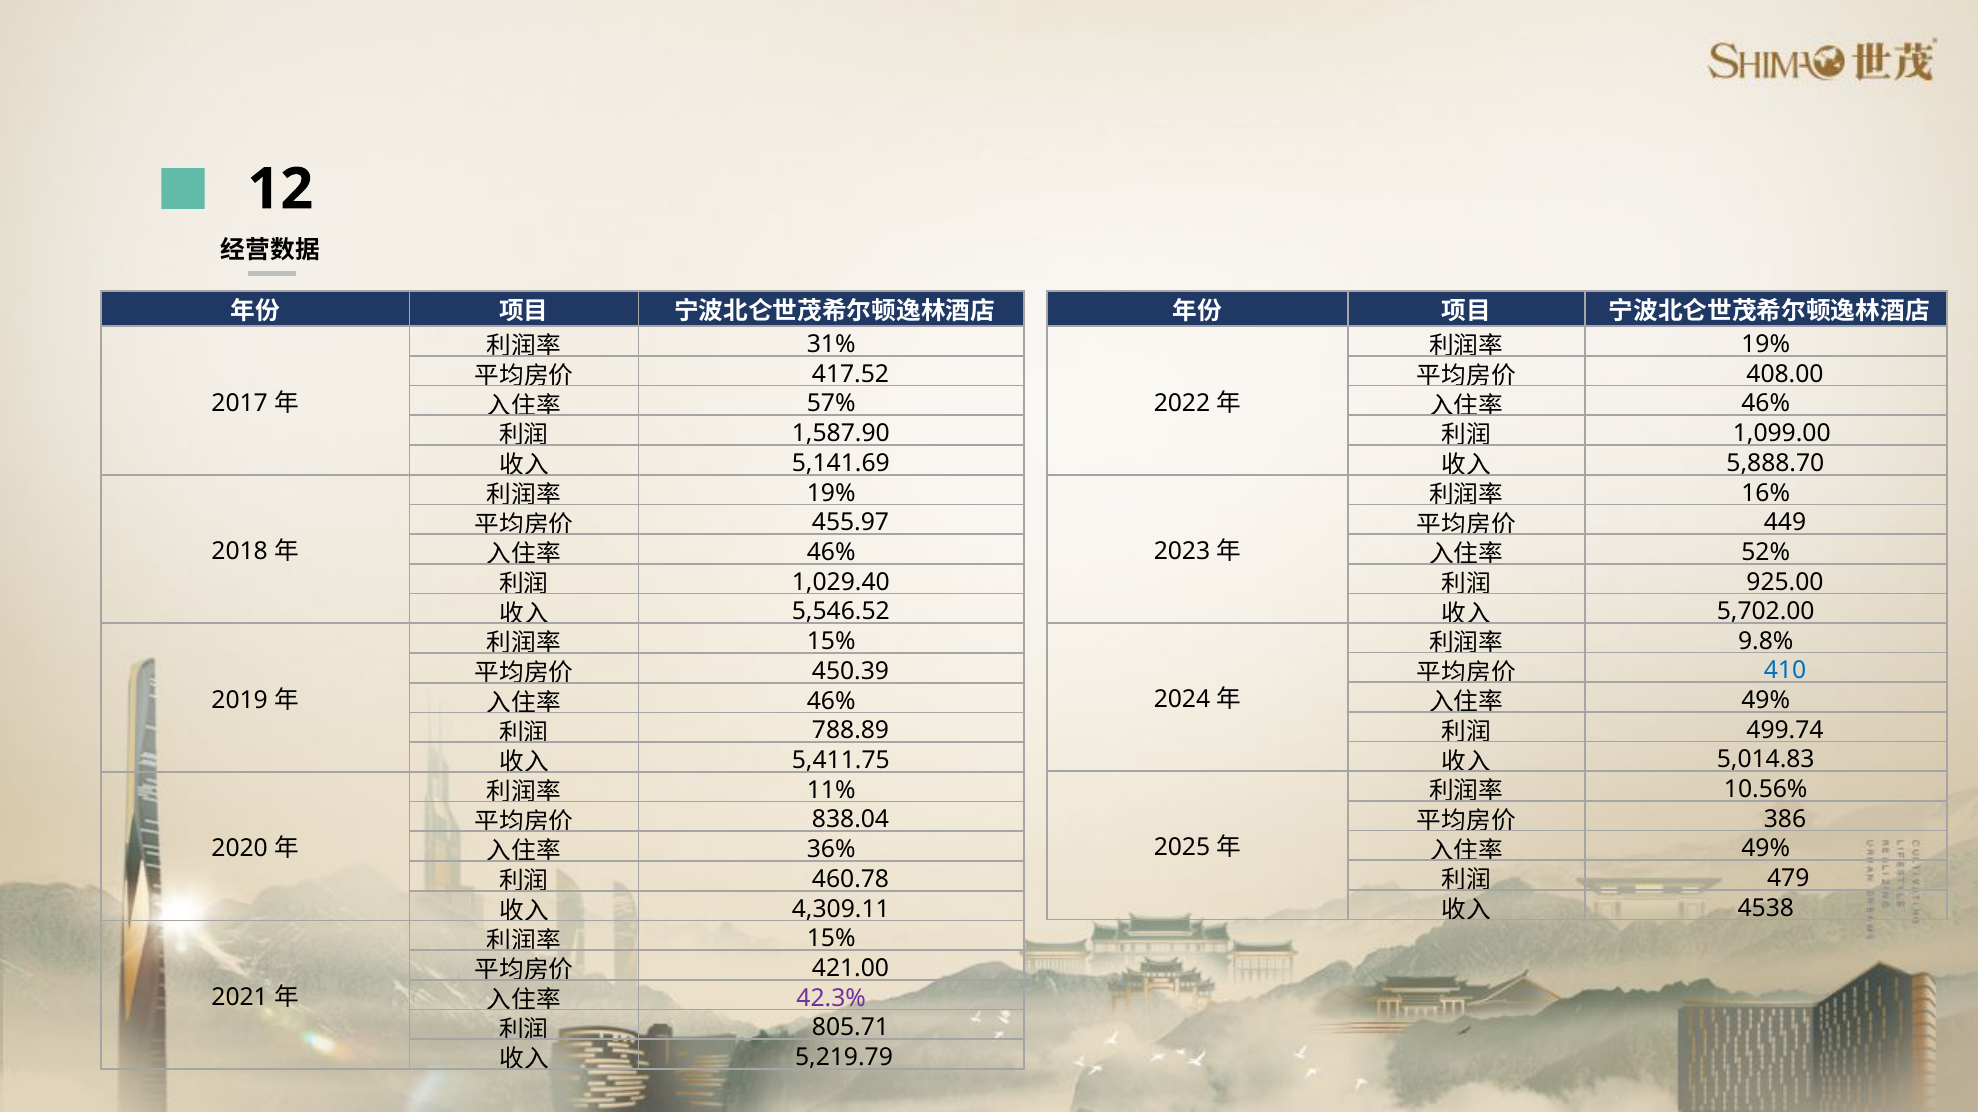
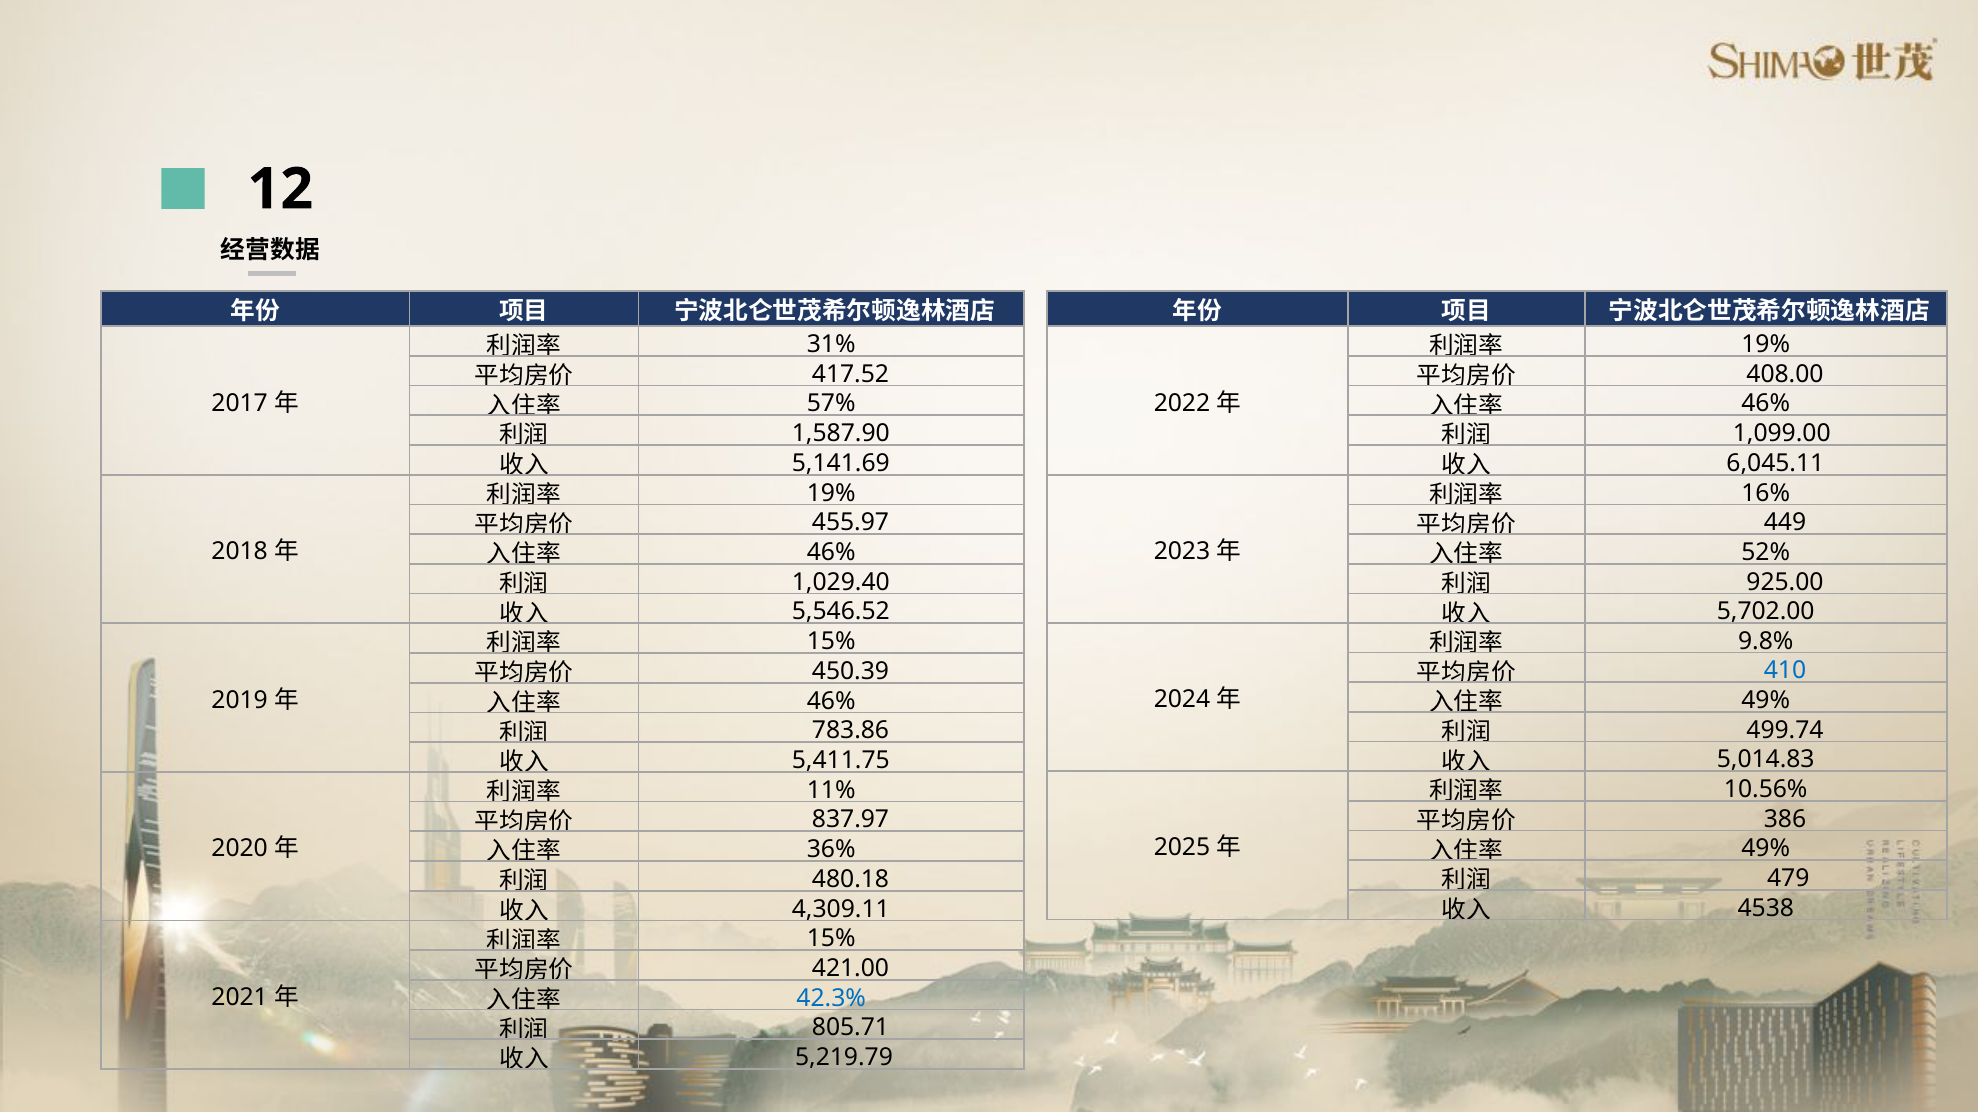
5,888.70: 5,888.70 -> 6,045.11 (1775, 464)
788.89: 788.89 -> 783.86 (851, 731)
838.04: 838.04 -> 837.97 (851, 820)
460.78: 460.78 -> 480.18 (851, 880)
42.3% colour: purple -> blue (831, 999)
